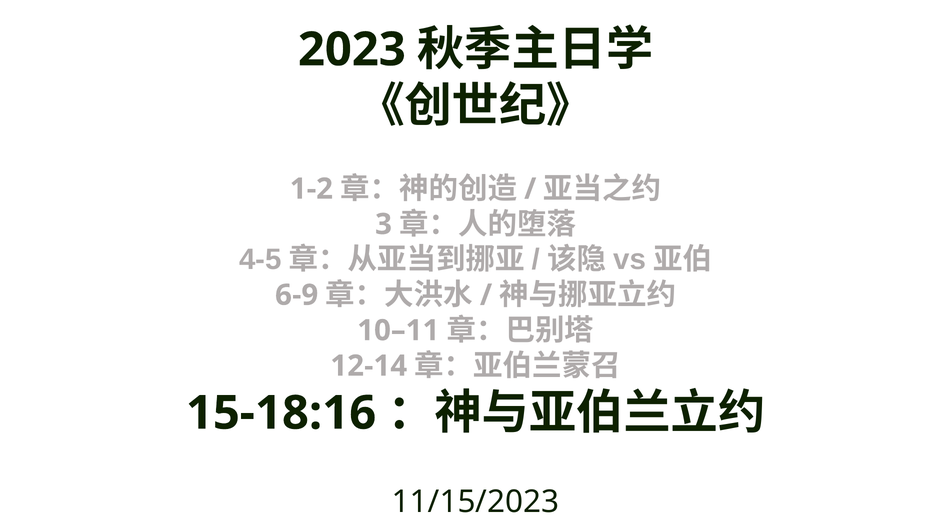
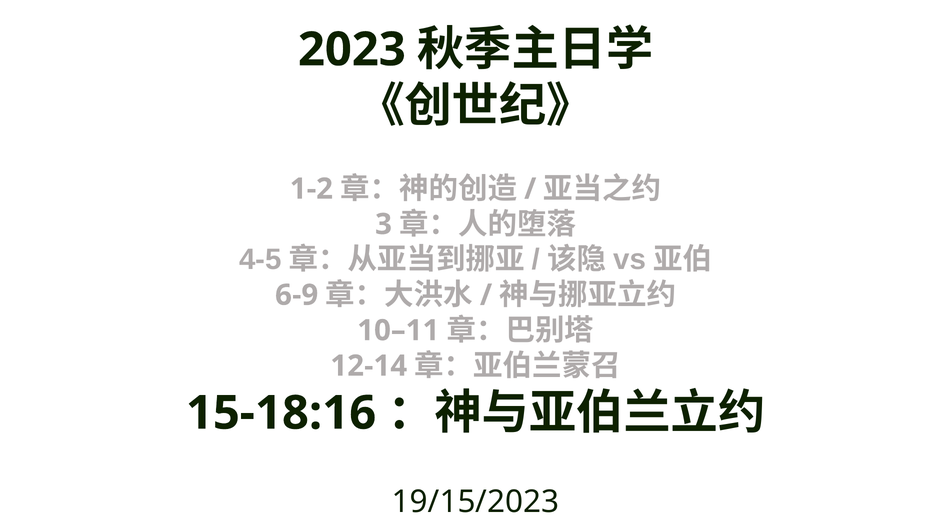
11/15/2023: 11/15/2023 -> 19/15/2023 (476, 502)
